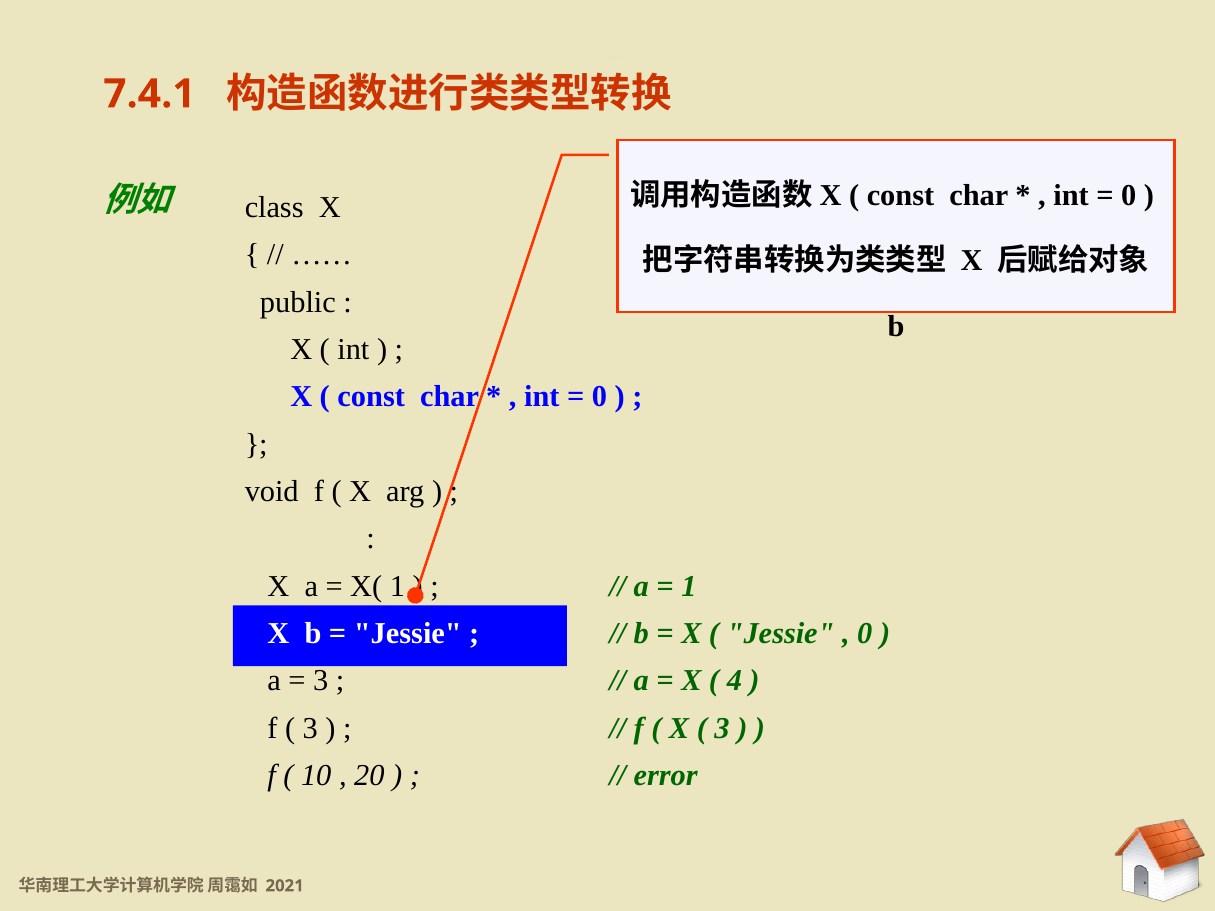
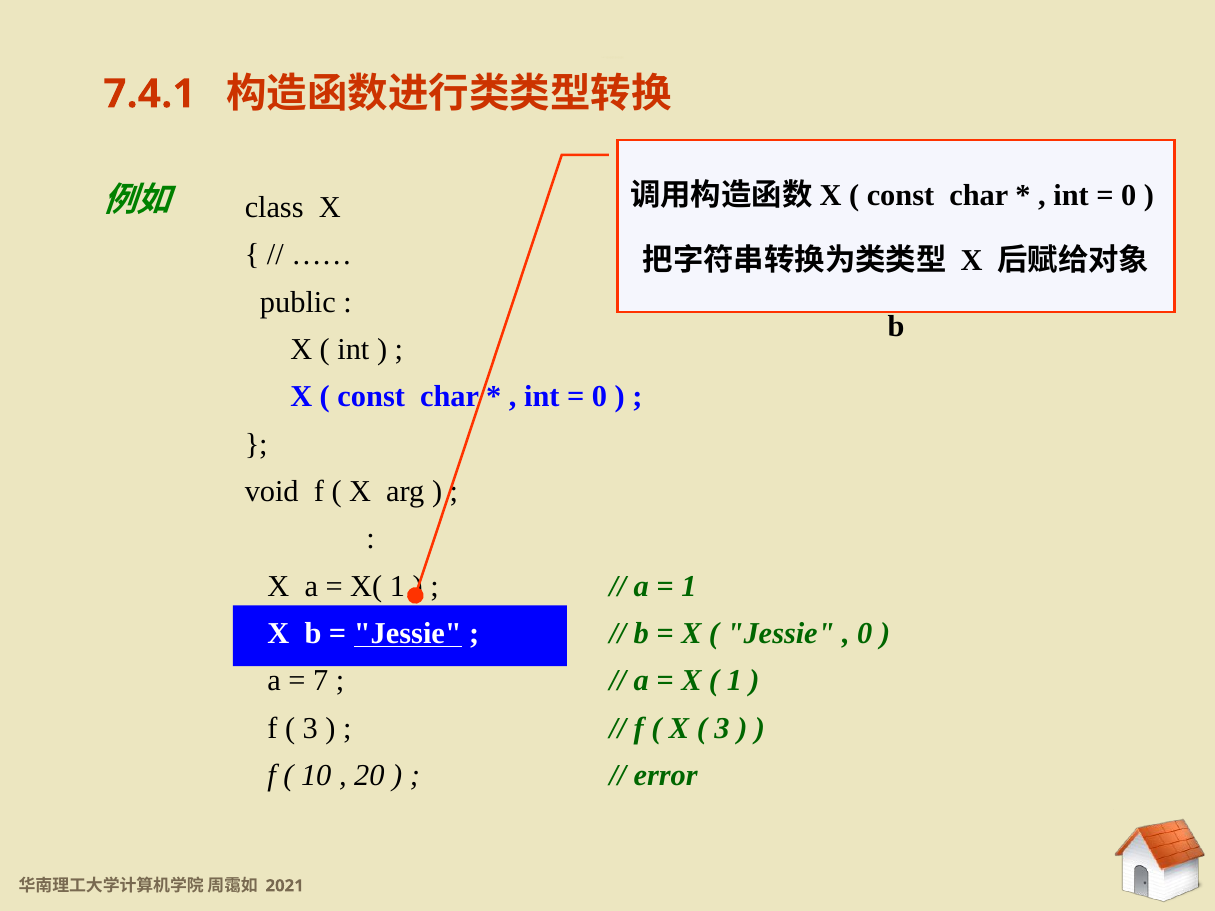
Jessie underline: none -> present (408, 634)
3: 3 -> 7 (321, 681)
4: 4 -> 1 (734, 681)
